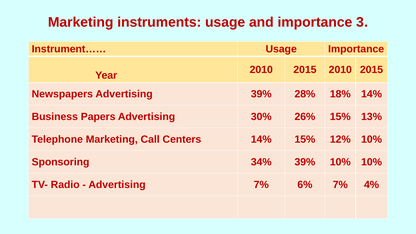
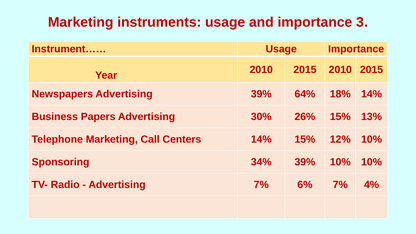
28%: 28% -> 64% (305, 94)
